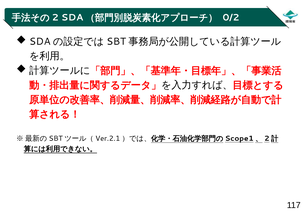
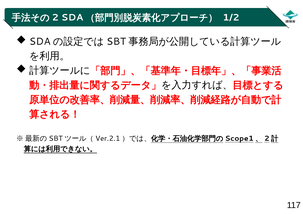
0/2: 0/2 -> 1/2 (231, 18)
